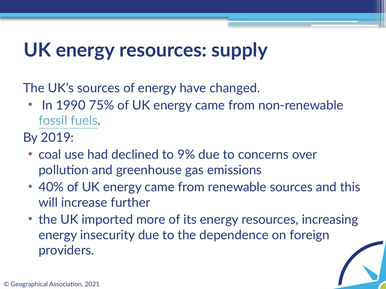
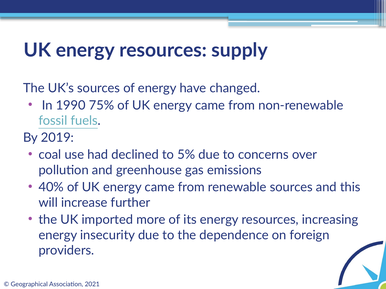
9%: 9% -> 5% (186, 155)
